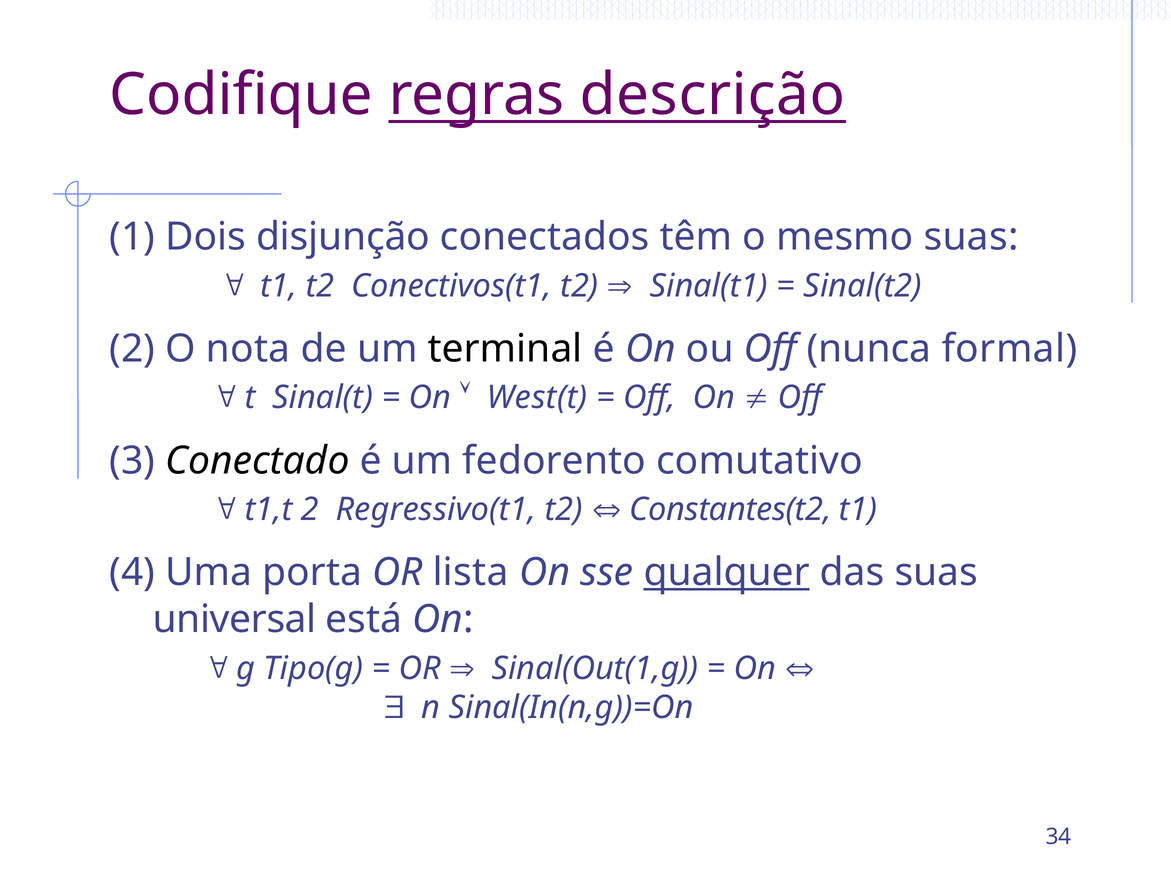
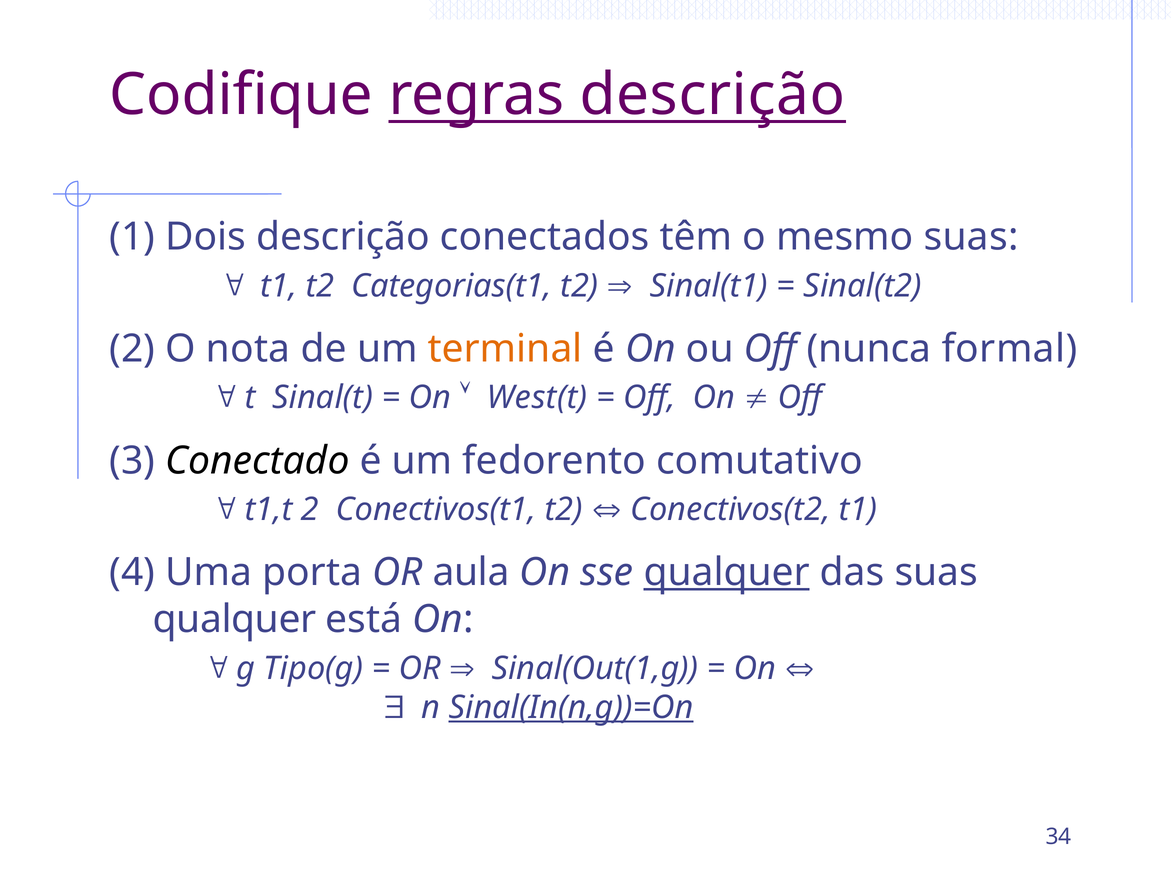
Dois disjunção: disjunção -> descrição (343, 237)
Conectivos(t1: Conectivos(t1 -> Categorias(t1 (452, 286)
terminal colour: black -> orange (505, 349)
Regressivo(t1: Regressivo(t1 -> Conectivos(t1 (436, 510)
Constantes(t2: Constantes(t2 -> Conectivos(t2 (730, 510)
lista: lista -> aula (471, 573)
universal: universal -> qualquer (234, 619)
Sinal(In(n,g))=On underline: none -> present (571, 708)
